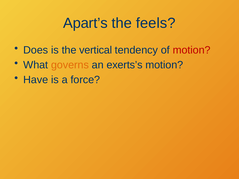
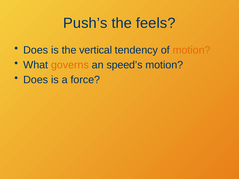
Apart’s: Apart’s -> Push’s (85, 23)
motion colour: red -> orange (192, 50)
exerts’s: exerts’s -> speed’s (125, 65)
Have: Have -> Does (36, 80)
